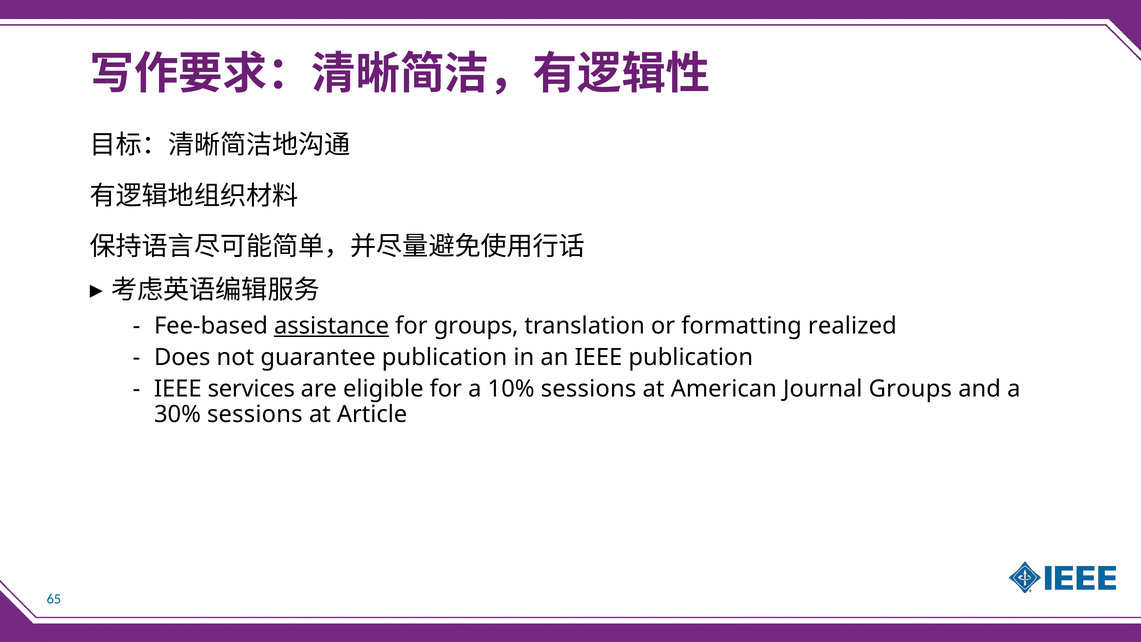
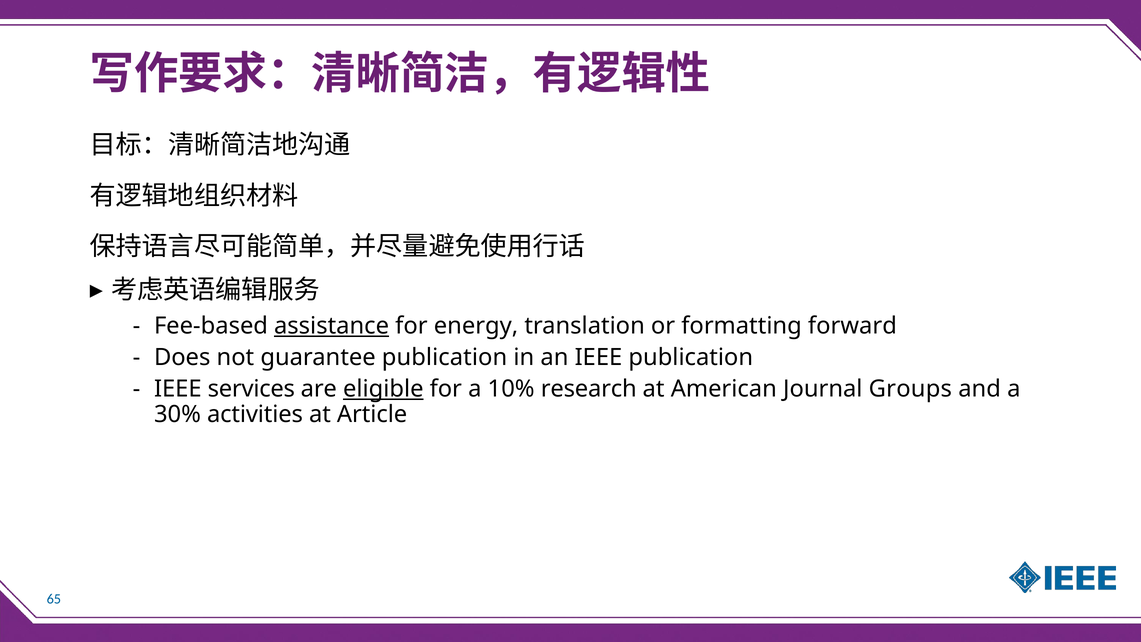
for groups: groups -> energy (476, 326)
realized: realized -> forward (852, 326)
eligible underline: none -> present (383, 389)
10% sessions: sessions -> research (589, 389)
30% sessions: sessions -> activities (255, 414)
